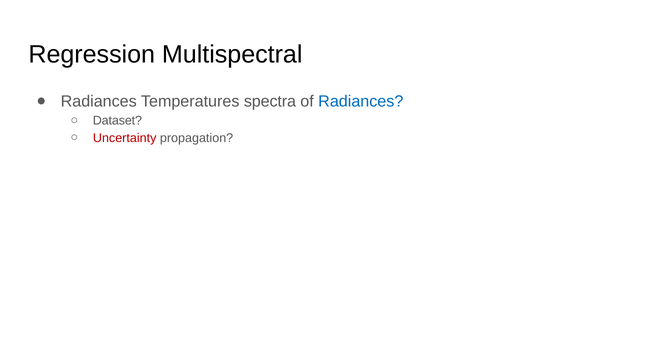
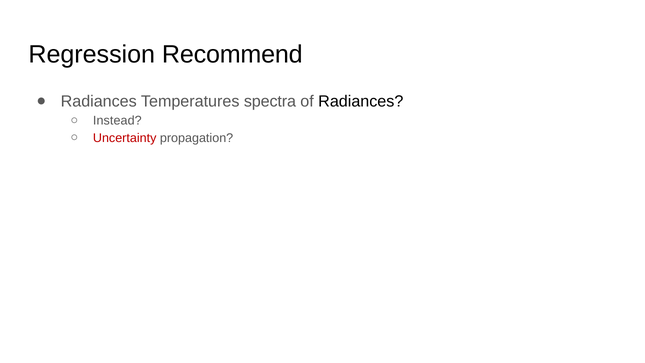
Multispectral: Multispectral -> Recommend (232, 55)
Radiances colour: blue -> black (361, 101)
Dataset: Dataset -> Instead (117, 121)
